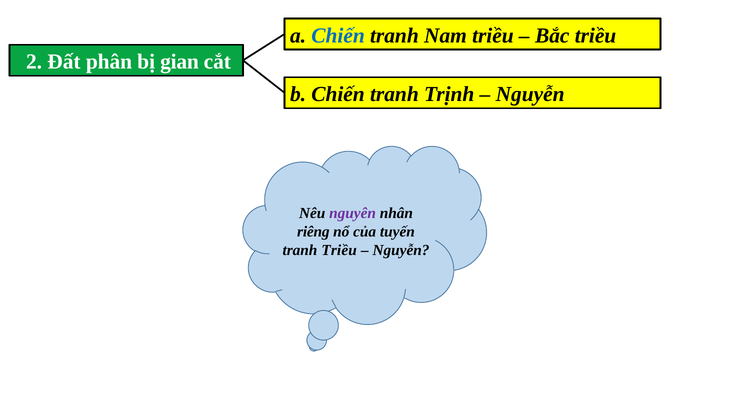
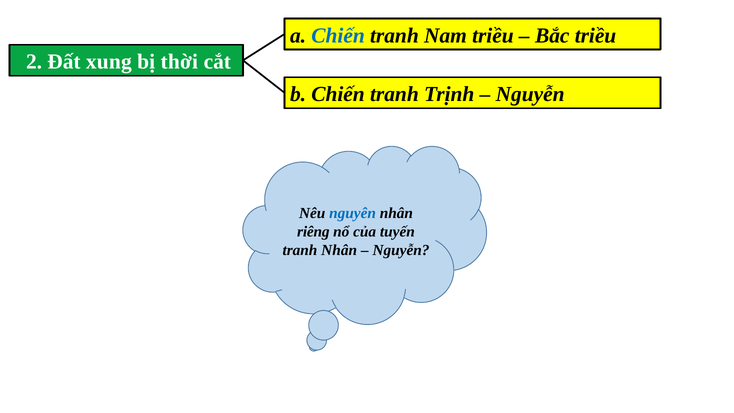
phân: phân -> xung (109, 62)
gian: gian -> thời (179, 62)
nguyên colour: purple -> blue (353, 213)
tranh Triều: Triều -> Nhân (339, 250)
